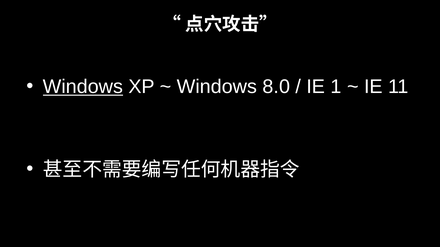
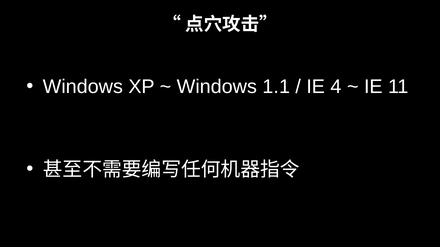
Windows underline: present -> none (83, 87)
8.0: 8.0 -> 1.1 (276, 87)
1: 1 -> 4 (336, 87)
